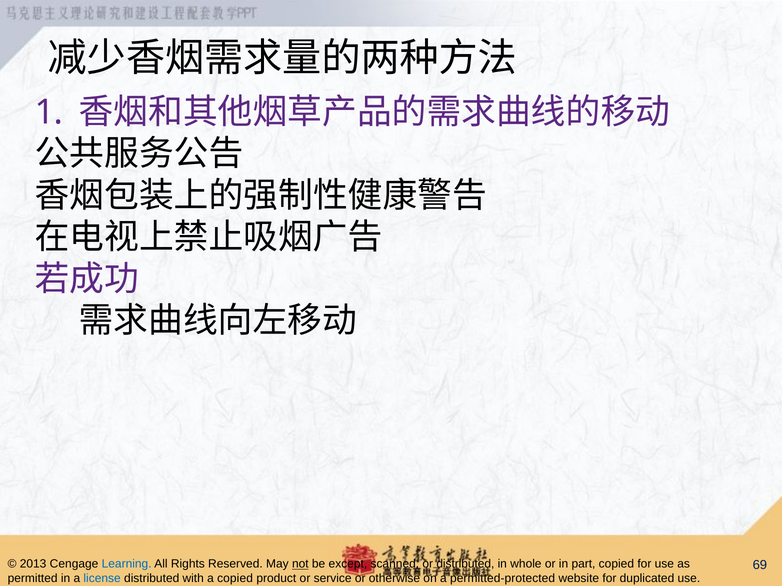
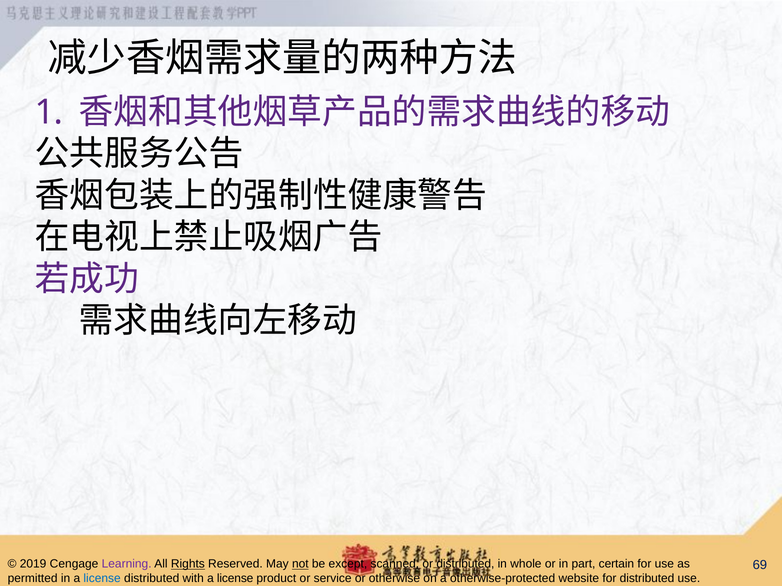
2013: 2013 -> 2019 (33, 565)
Learning colour: blue -> purple (127, 565)
Rights underline: none -> present (188, 565)
part copied: copied -> certain (616, 565)
with a copied: copied -> license (235, 579)
permitted-protected: permitted-protected -> otherwise-protected (503, 579)
for duplicated: duplicated -> distributed (647, 579)
